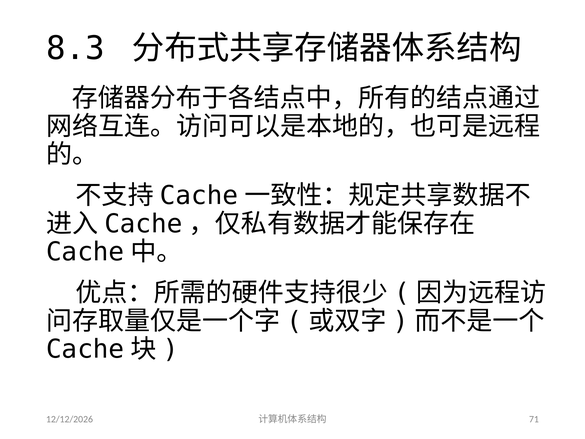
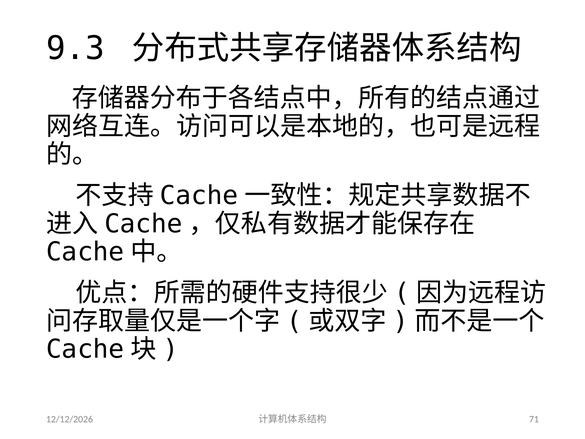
8.3: 8.3 -> 9.3 (75, 48)
